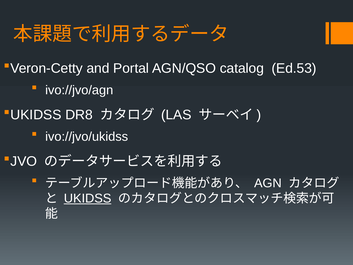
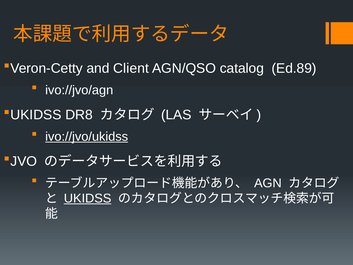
Portal: Portal -> Client (131, 68)
Ed.53: Ed.53 -> Ed.89 (294, 68)
ivo://jvo/ukidss underline: none -> present (87, 136)
